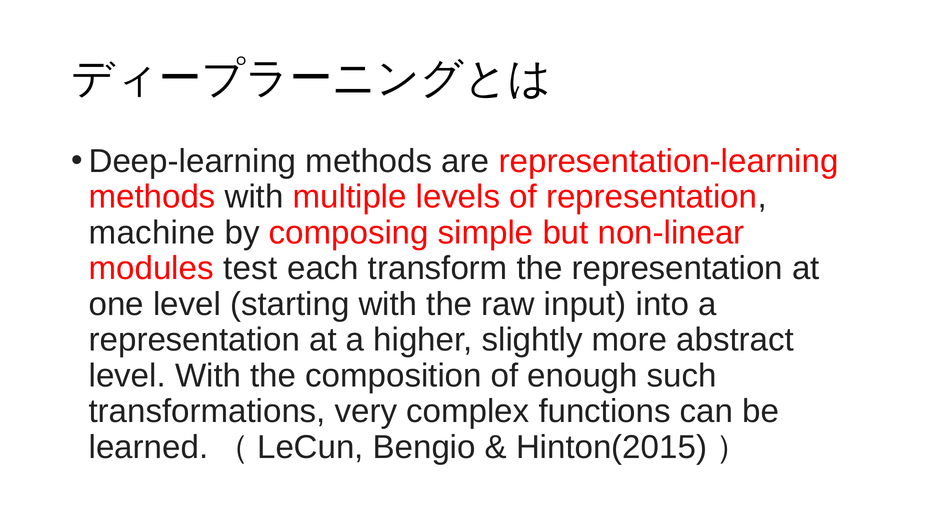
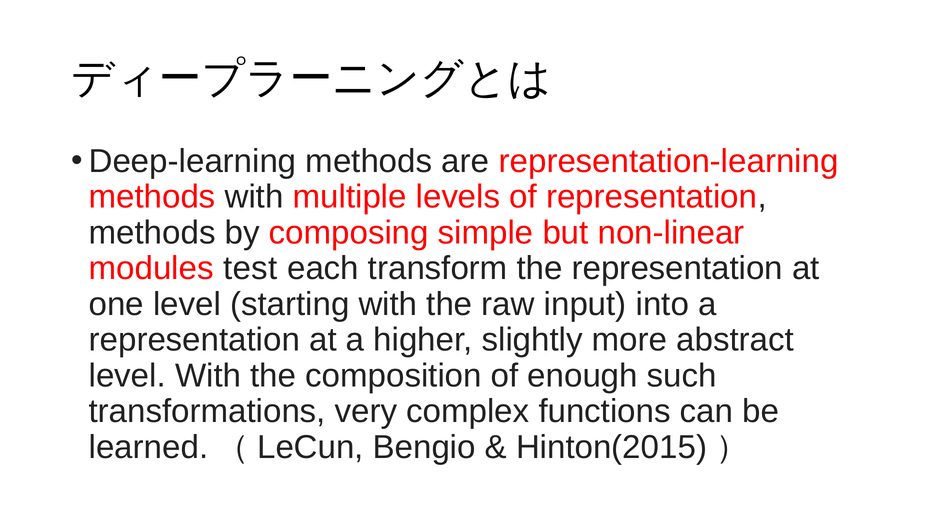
machine: machine -> methods (152, 233)
